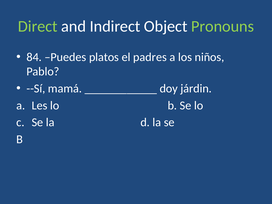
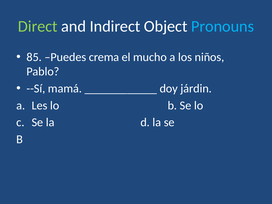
Pronouns colour: light green -> light blue (223, 26)
84: 84 -> 85 (34, 57)
platos: platos -> crema (104, 57)
padres: padres -> mucho (150, 57)
